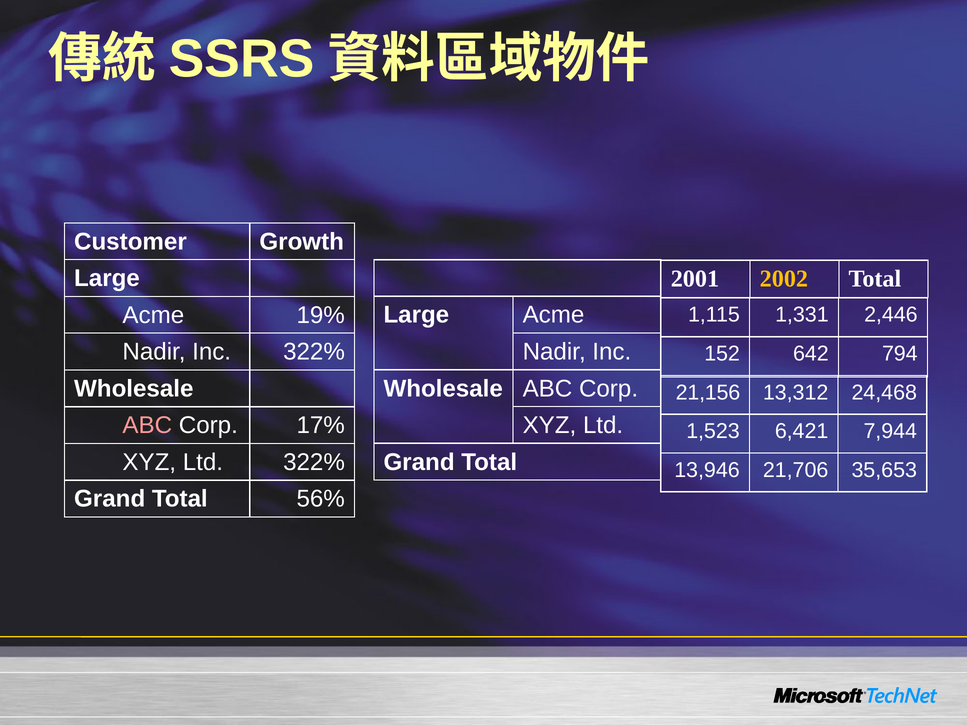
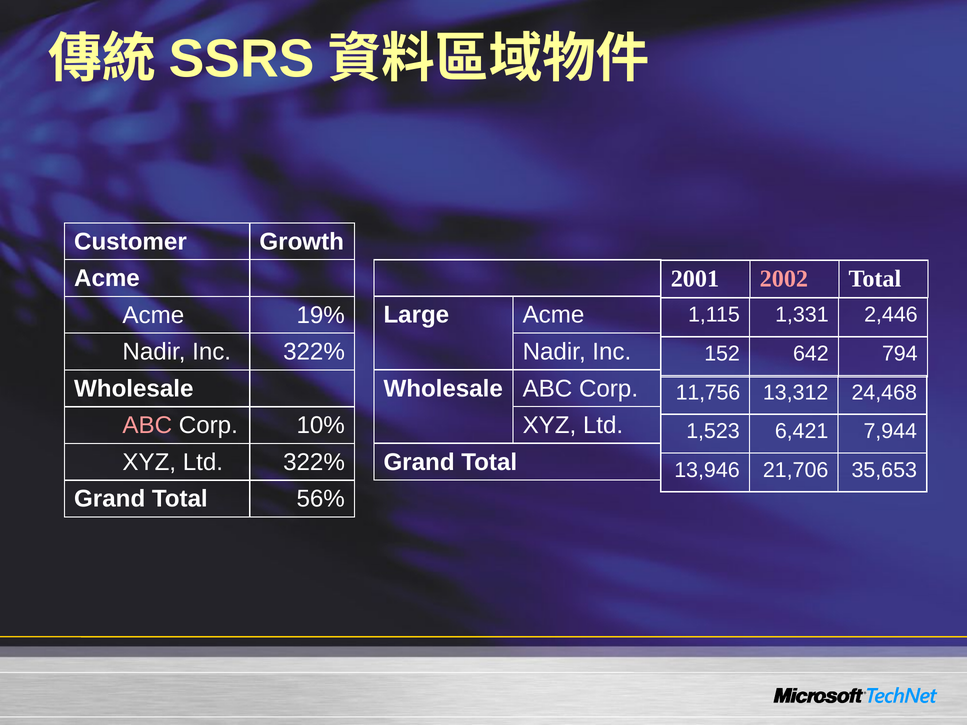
Large: Large -> Acme (107, 279)
2002 colour: yellow -> pink (784, 279)
21,156: 21,156 -> 11,756 (708, 393)
17%: 17% -> 10% (321, 426)
